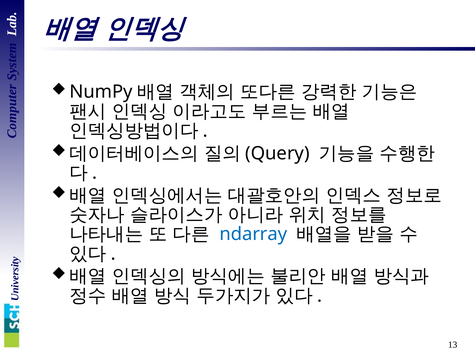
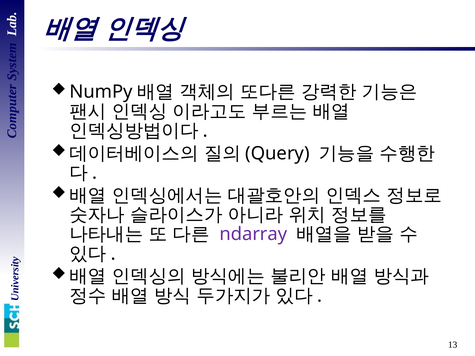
ndarray colour: blue -> purple (253, 234)
